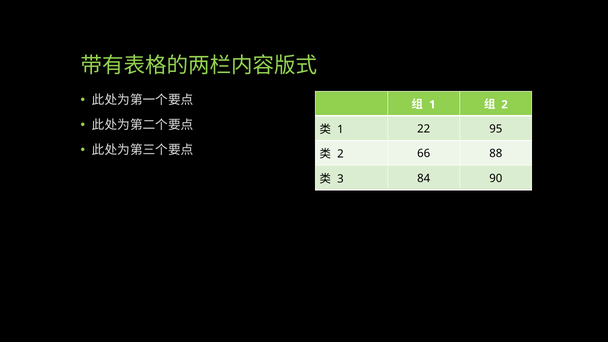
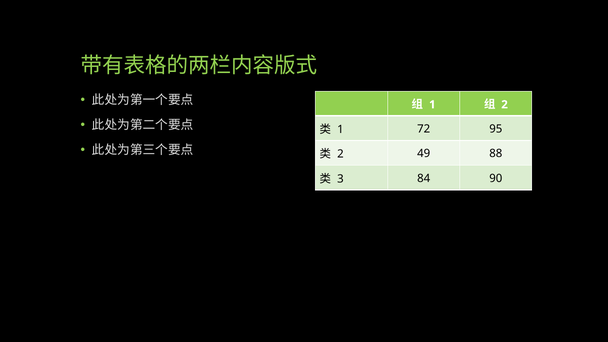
22: 22 -> 72 (424, 129)
66: 66 -> 49 (424, 154)
